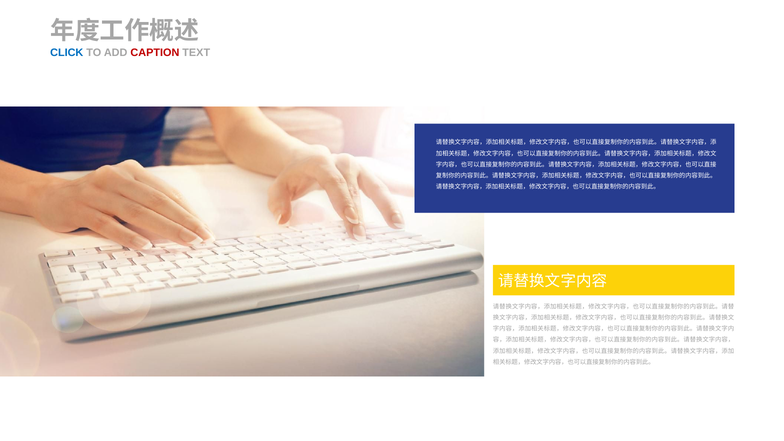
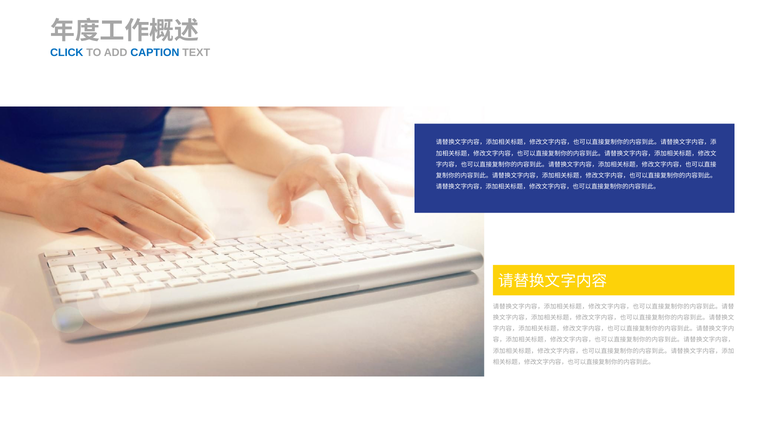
CAPTION colour: red -> blue (155, 53)
